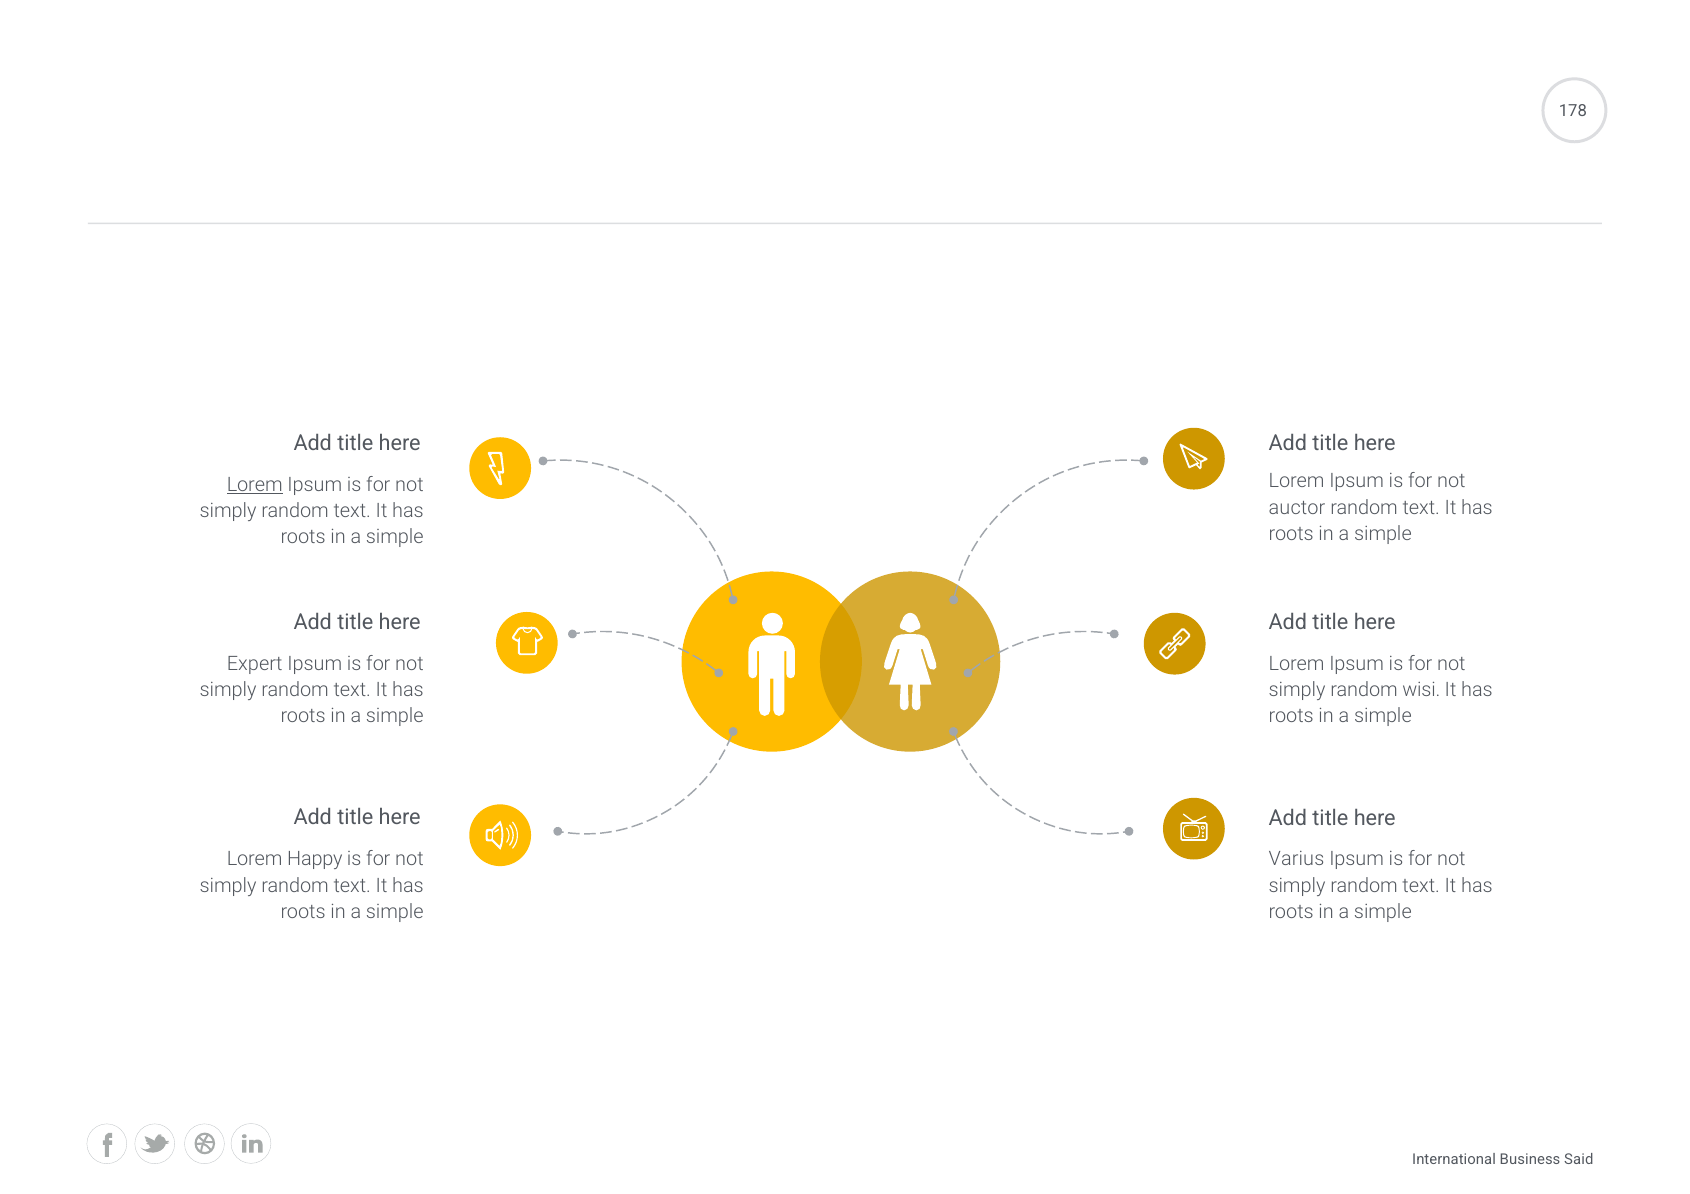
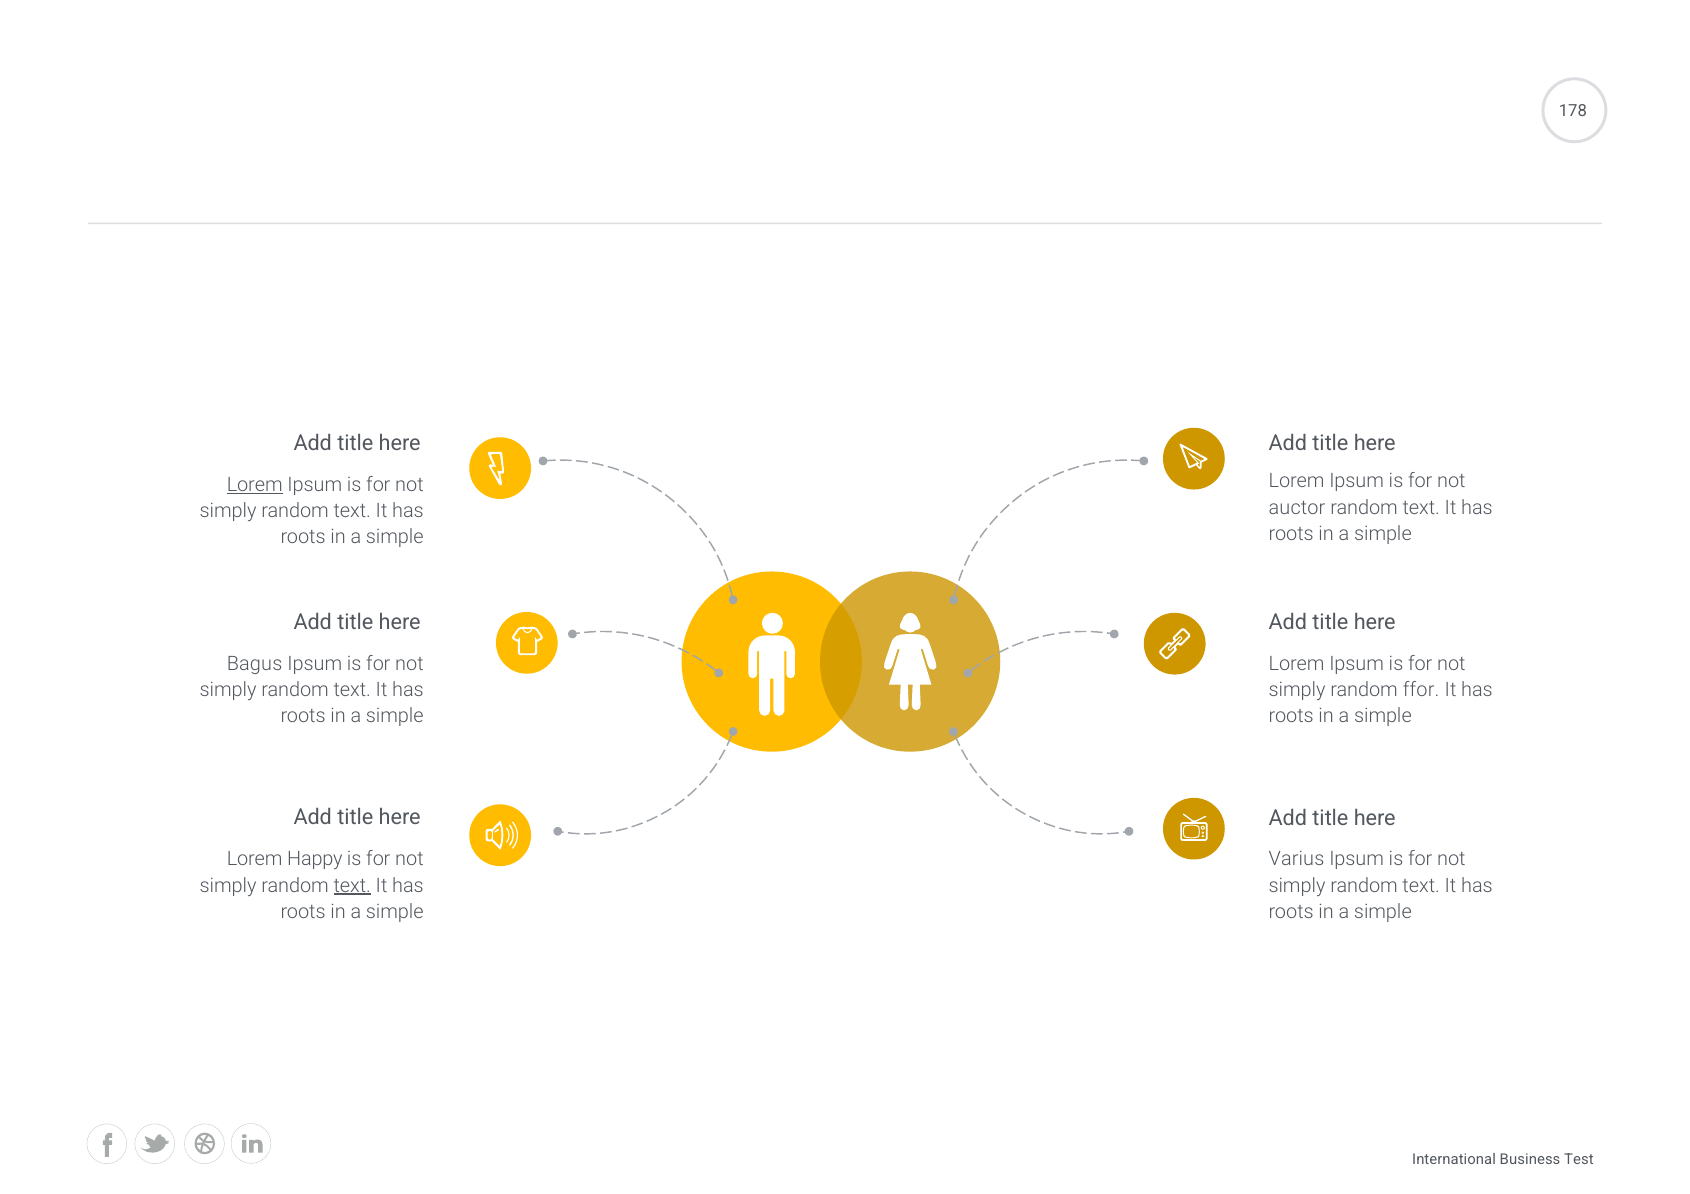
Expert: Expert -> Bagus (255, 664)
wisi: wisi -> ffor (1421, 690)
text underline: none -> present (352, 886)
Said: Said -> Test (1579, 1161)
